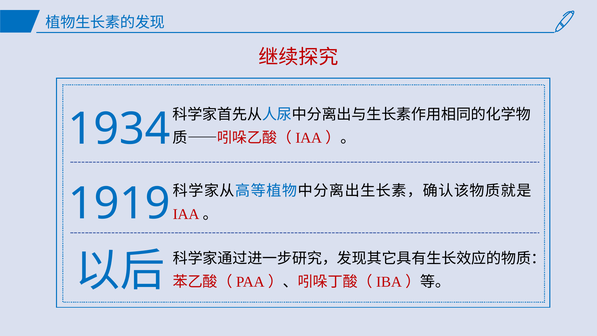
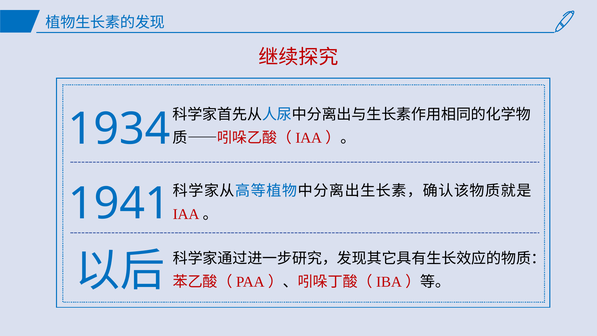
1919: 1919 -> 1941 (119, 204)
